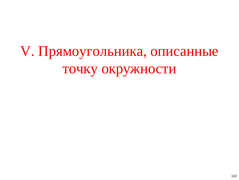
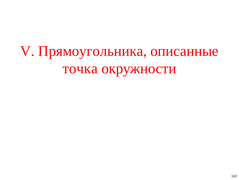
точку: точку -> точка (80, 68)
